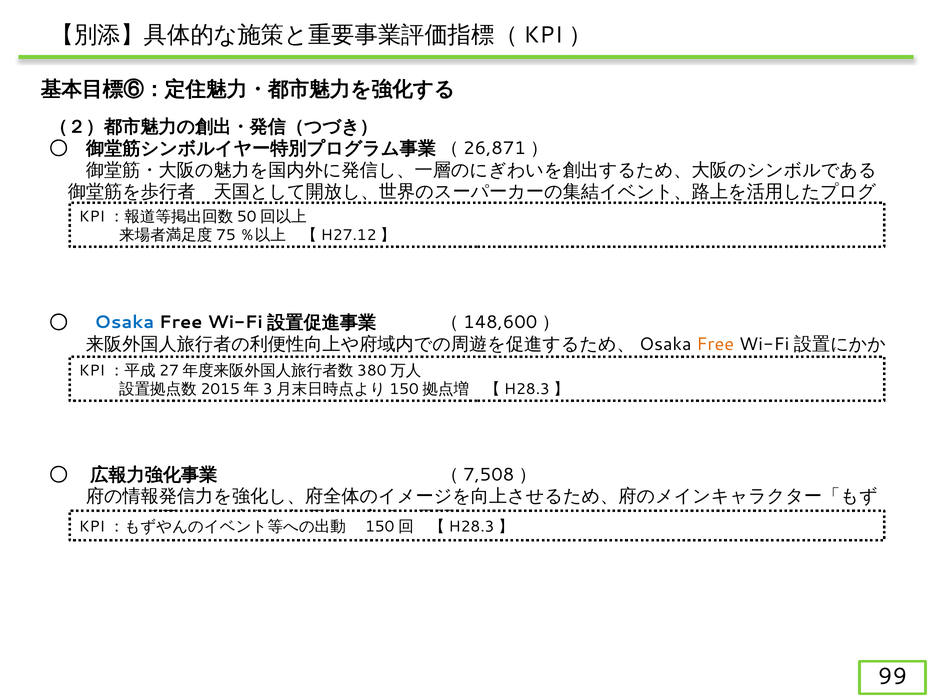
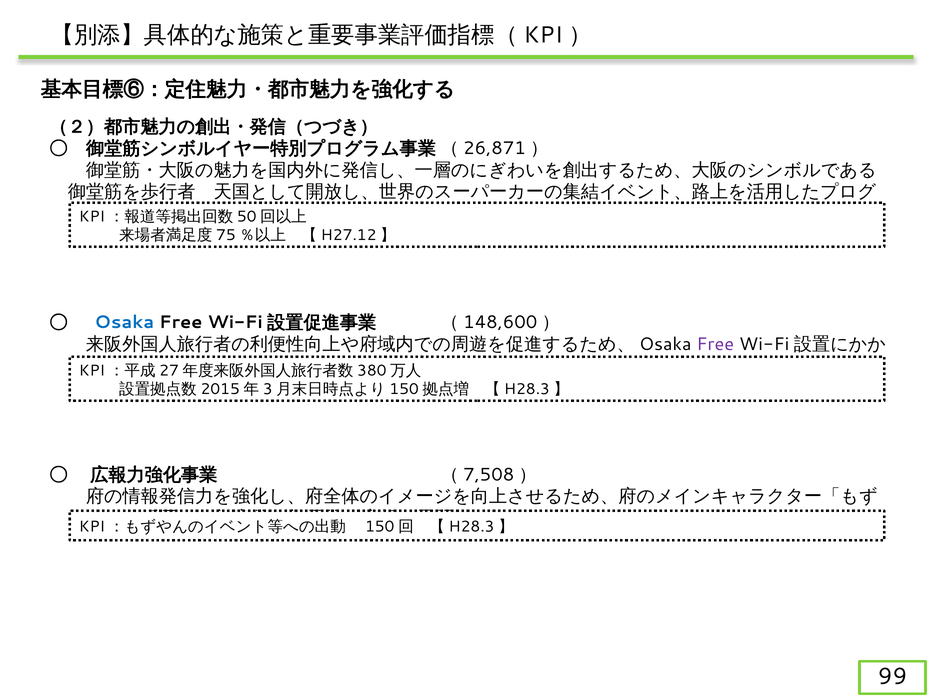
Free colour: orange -> purple (715, 344)
